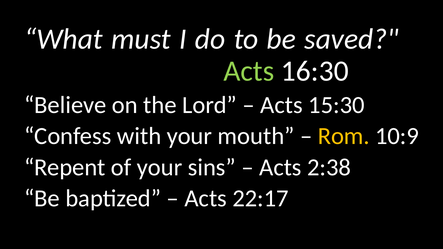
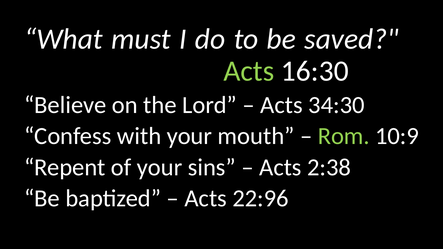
15:30: 15:30 -> 34:30 (336, 105)
Rom colour: yellow -> light green (344, 136)
22:17: 22:17 -> 22:96 (261, 199)
